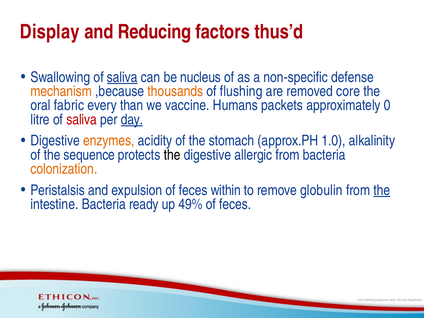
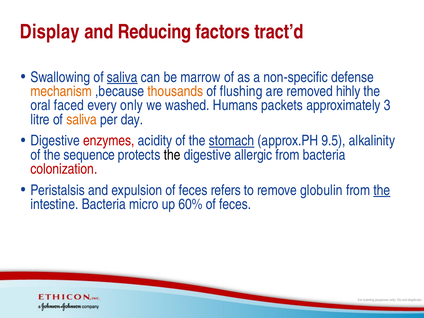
thus’d: thus’d -> tract’d (279, 32)
nucleus: nucleus -> marrow (201, 77)
core: core -> hihly (348, 91)
fabric: fabric -> faced (69, 105)
than: than -> only (132, 105)
vaccine: vaccine -> washed (187, 105)
0: 0 -> 3 (387, 105)
saliva colour: red -> orange (82, 120)
day underline: present -> none (132, 120)
enzymes colour: orange -> red (109, 141)
stomach underline: none -> present (232, 141)
1.0: 1.0 -> 9.5 (334, 141)
colonization colour: orange -> red (64, 169)
within: within -> refers (226, 190)
ready: ready -> micro (144, 204)
49%: 49% -> 60% (191, 204)
